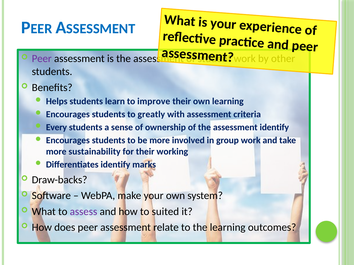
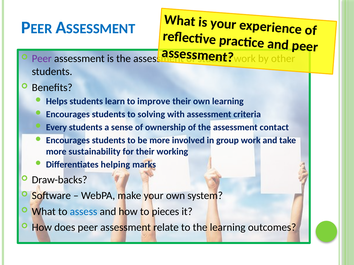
greatly: greatly -> solving (151, 115)
assessment identify: identify -> contact (274, 128)
Differentiates identify: identify -> helping (115, 165)
assess colour: purple -> blue (84, 212)
suited: suited -> pieces (165, 212)
